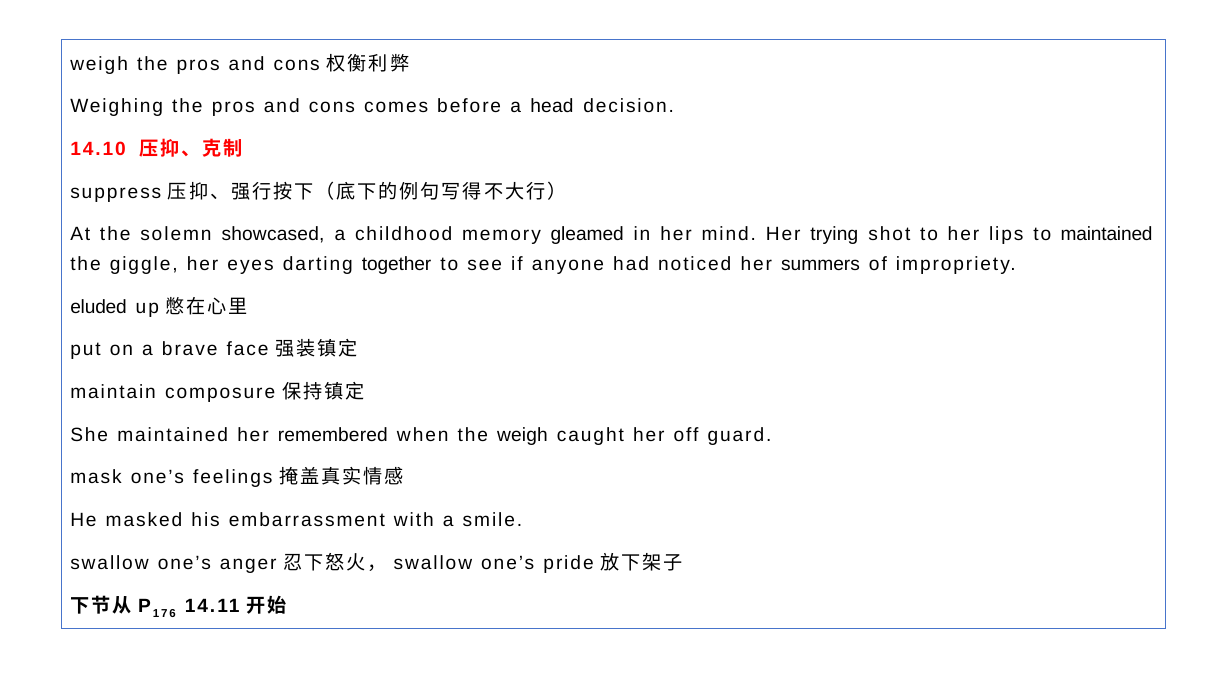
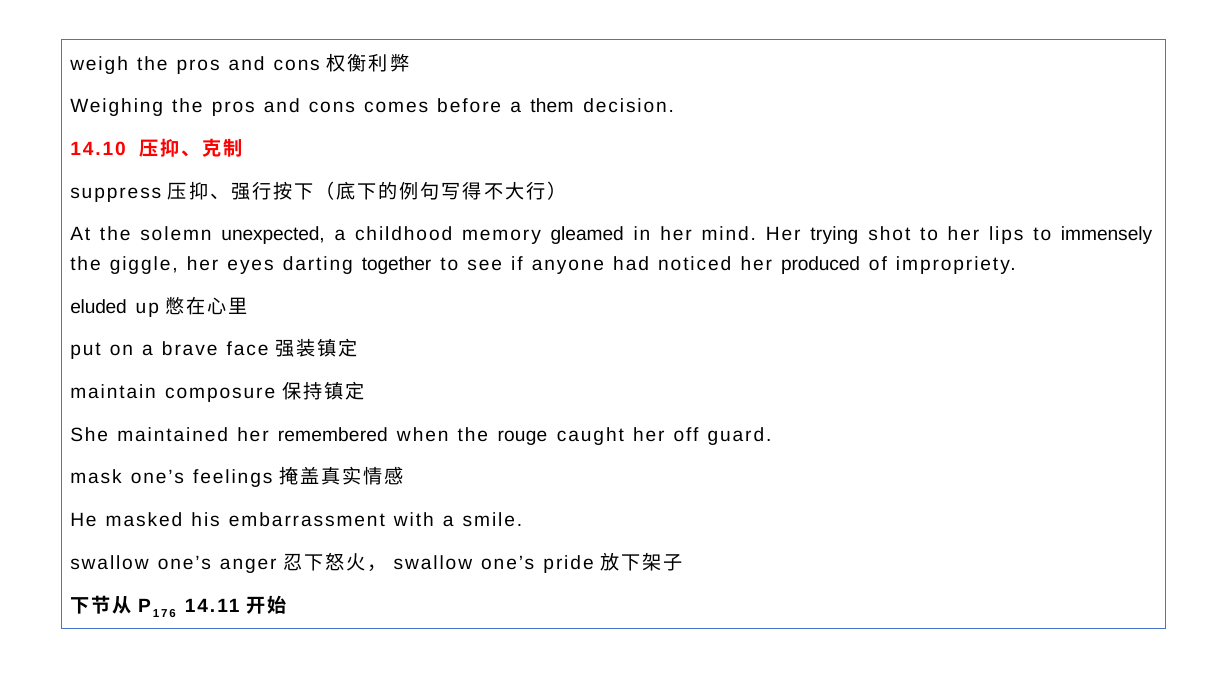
head: head -> them (552, 106)
showcased: showcased -> unexpected (273, 234)
to maintained: maintained -> immensely (1107, 234)
summers: summers -> produced (821, 264)
the weigh: weigh -> rouge (522, 435)
